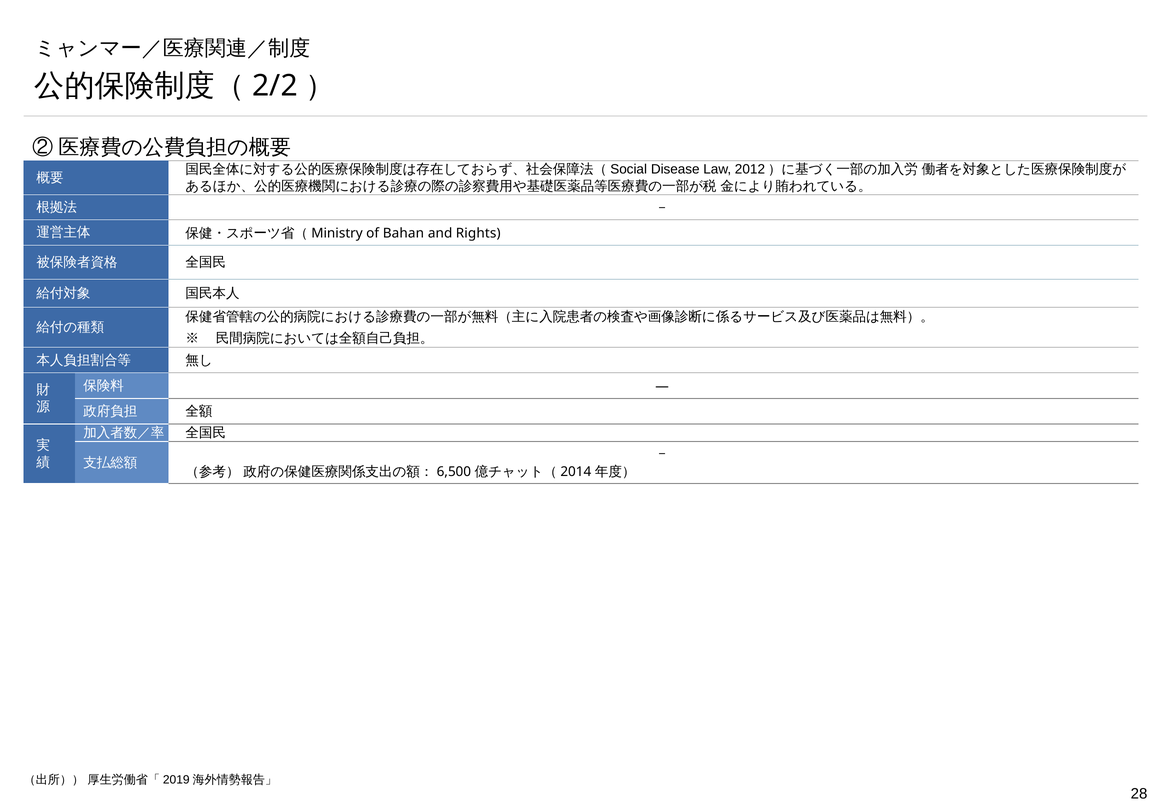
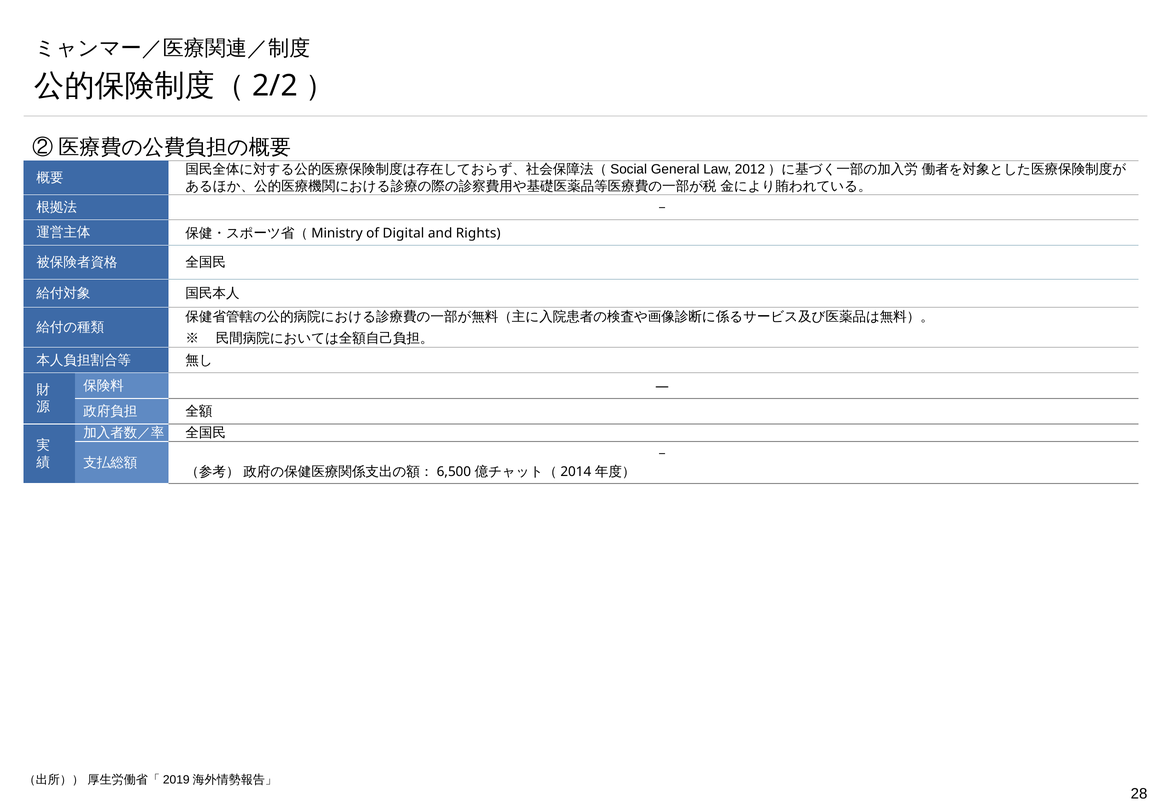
Disease: Disease -> General (675, 169)
Bahan: Bahan -> Digital (403, 233)
